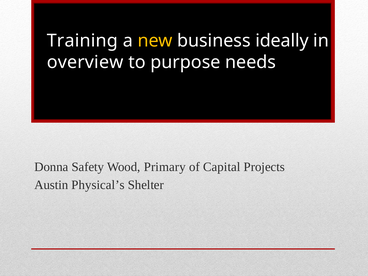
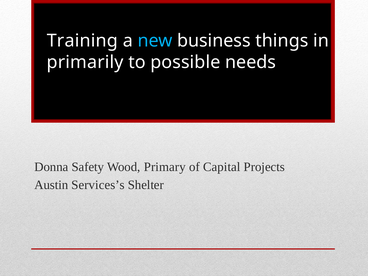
new colour: yellow -> light blue (155, 41)
ideally: ideally -> things (282, 41)
overview: overview -> primarily (85, 62)
purpose: purpose -> possible (185, 62)
Physical’s: Physical’s -> Services’s (98, 185)
